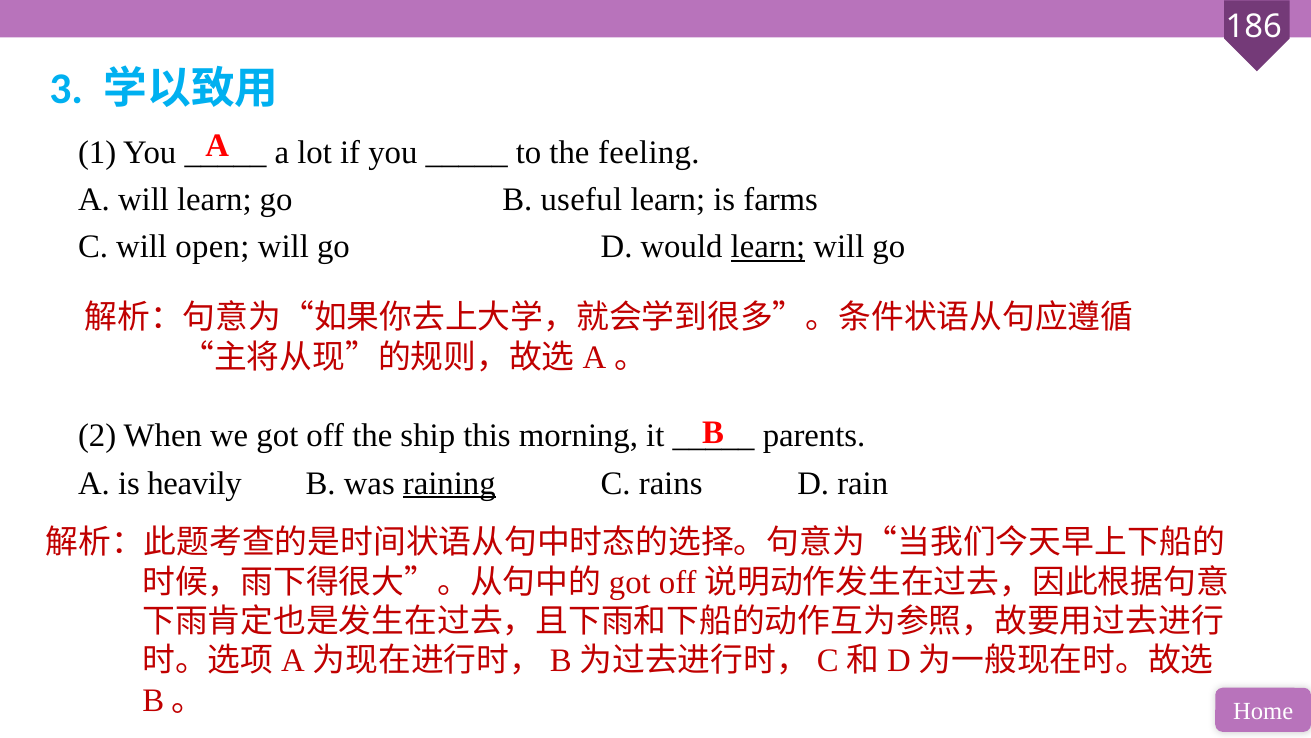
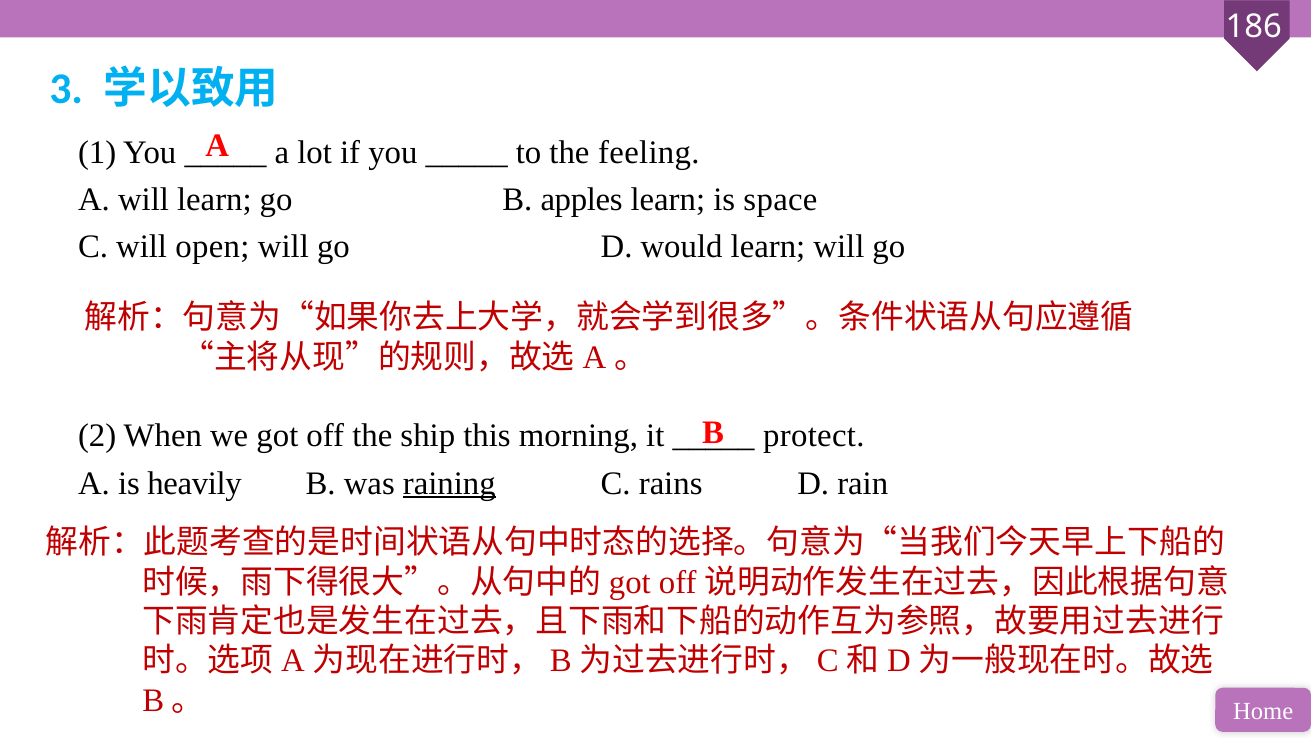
useful: useful -> apples (582, 200)
farms: farms -> space (780, 200)
learn underline: present -> none (768, 247)
parents: parents -> protect (814, 436)
